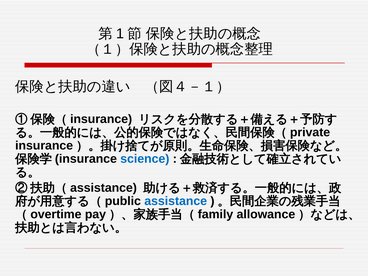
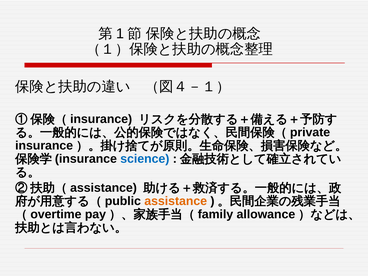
assistance colour: blue -> orange (176, 201)
